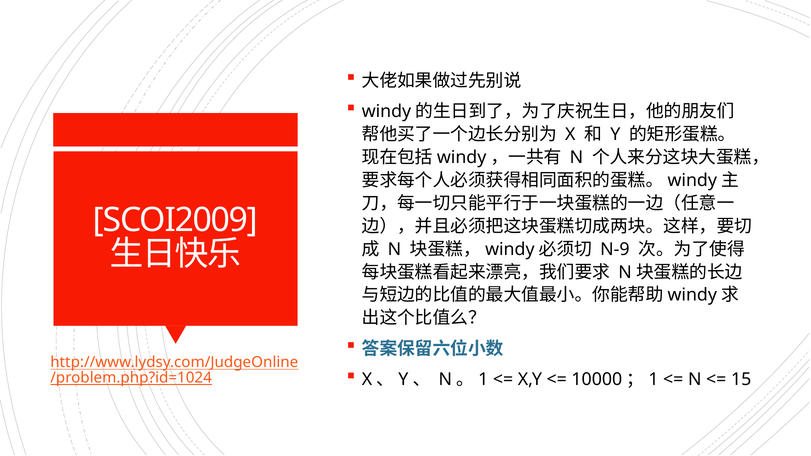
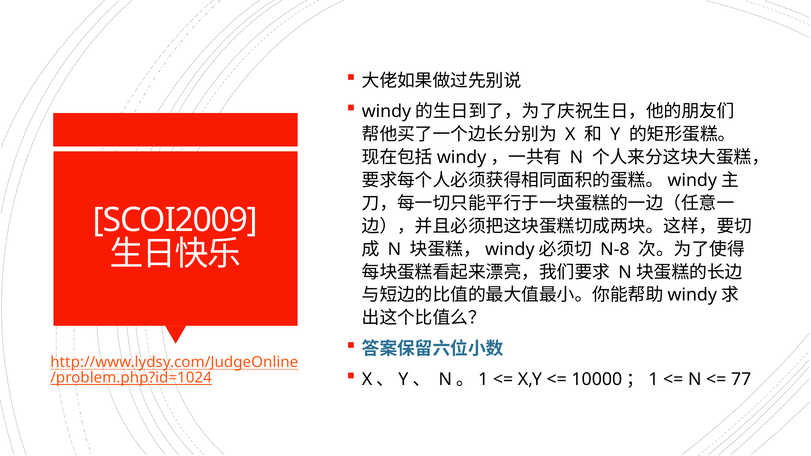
N-9: N-9 -> N-8 (615, 249)
15: 15 -> 77 (741, 379)
